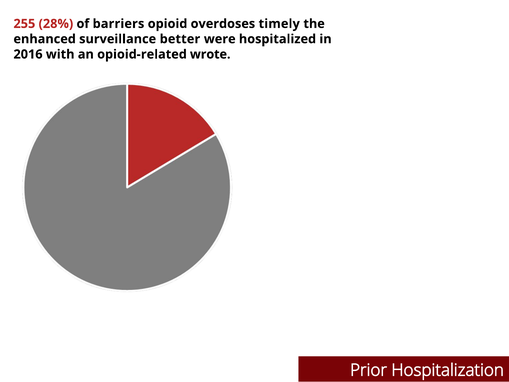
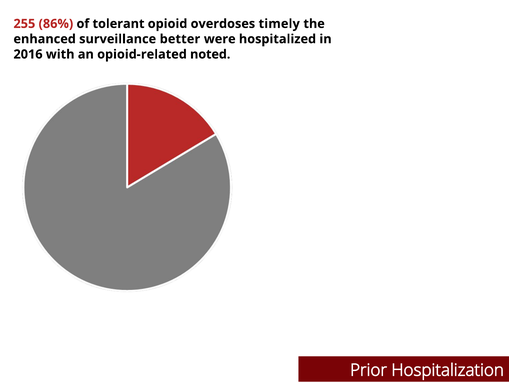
28%: 28% -> 86% (56, 24)
barriers: barriers -> tolerant (119, 24)
wrote: wrote -> noted (210, 54)
